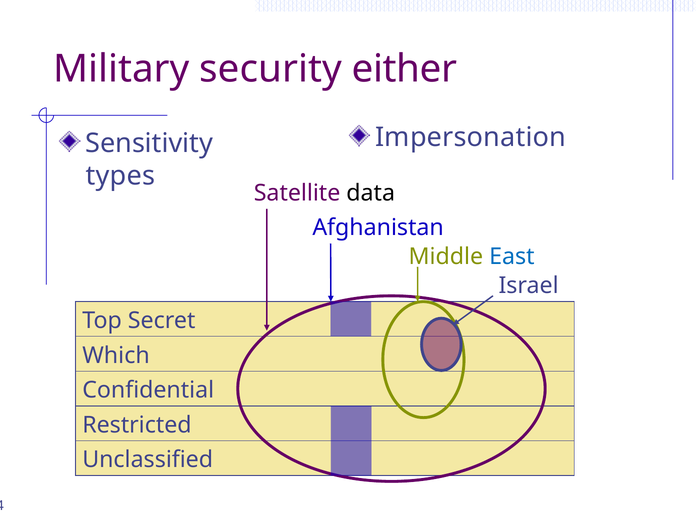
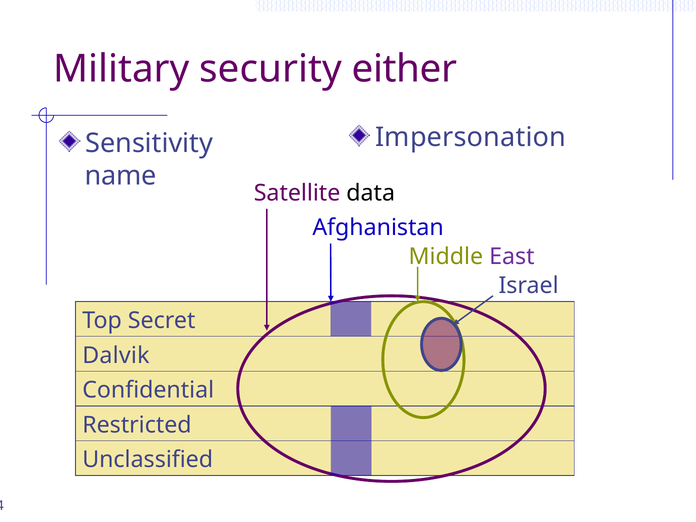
types: types -> name (121, 176)
East colour: blue -> purple (512, 257)
Which: Which -> Dalvik (116, 355)
